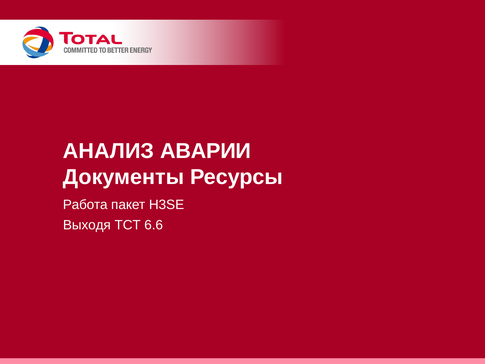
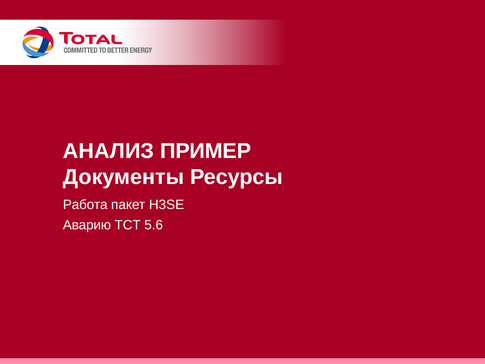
АВАРИИ: АВАРИИ -> ПРИМЕР (206, 151)
Выходя: Выходя -> Аварию (87, 225)
6.6: 6.6 -> 5.6 (154, 225)
